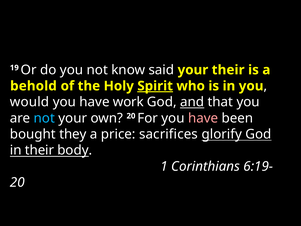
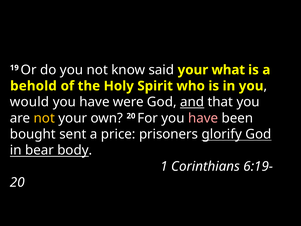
your their: their -> what (228, 70)
Spirit underline: present -> none (155, 86)
work: work -> were (128, 102)
not colour: light blue -> yellow (44, 118)
they: they -> sent (73, 134)
sacrifices: sacrifices -> prisoners (169, 134)
in their: their -> bear (39, 150)
